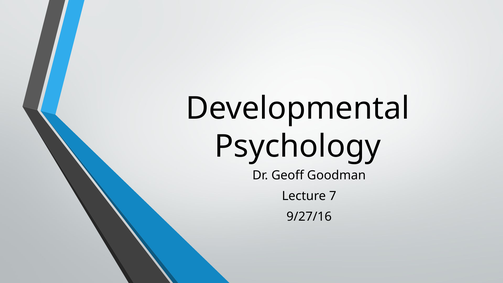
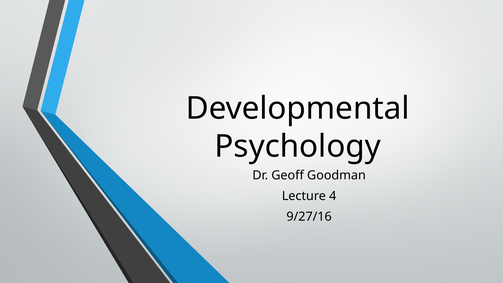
7: 7 -> 4 (333, 196)
